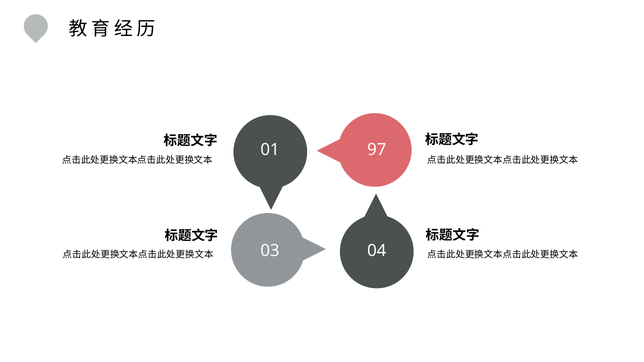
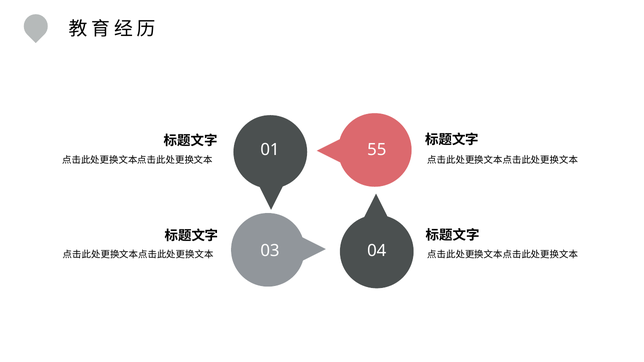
97: 97 -> 55 (377, 150)
